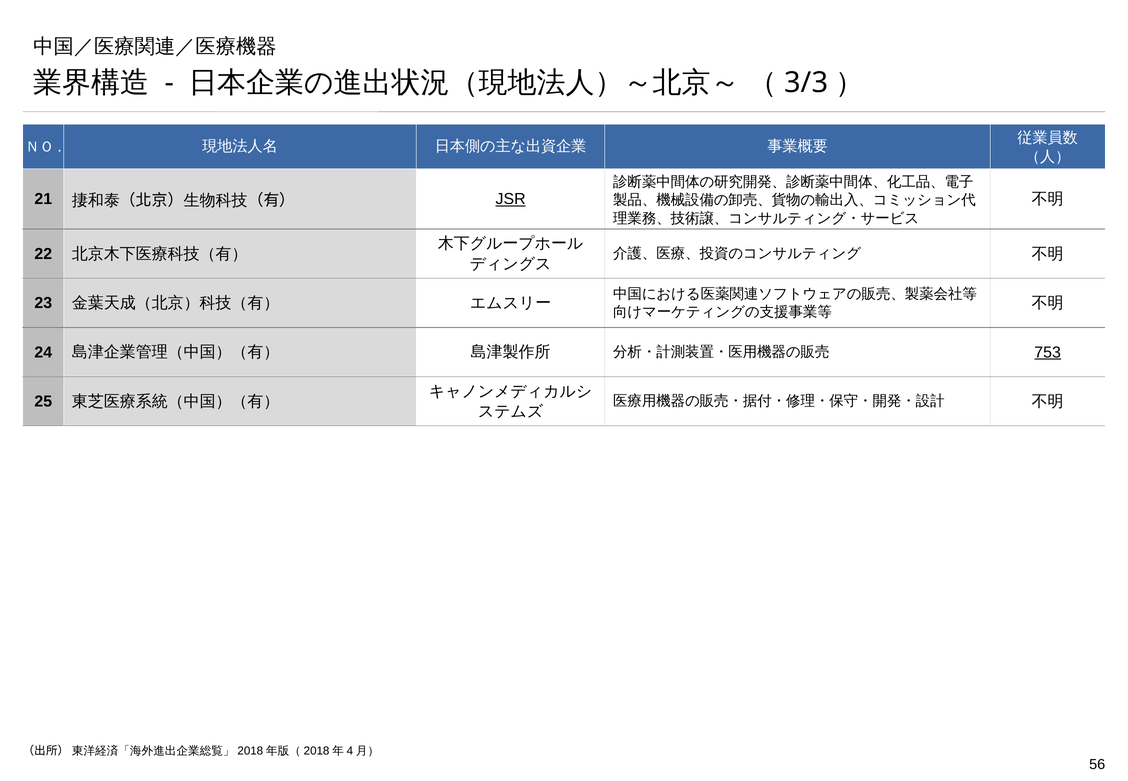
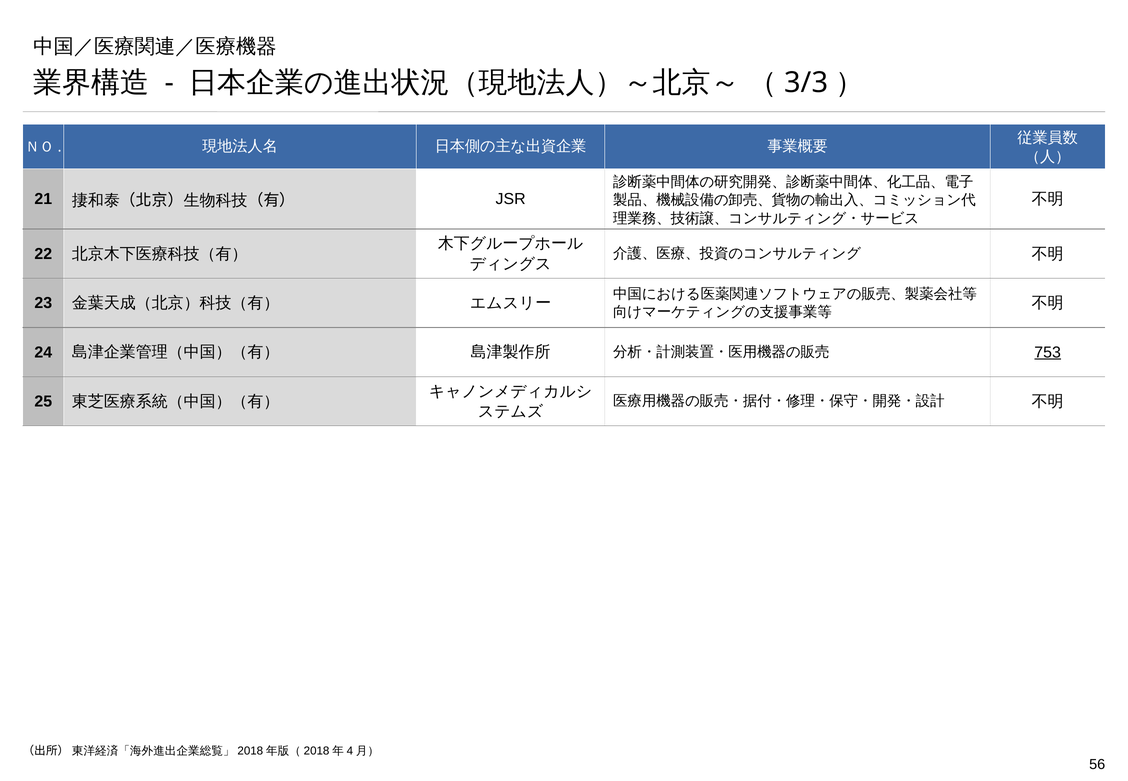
JSR underline: present -> none (511, 199)
